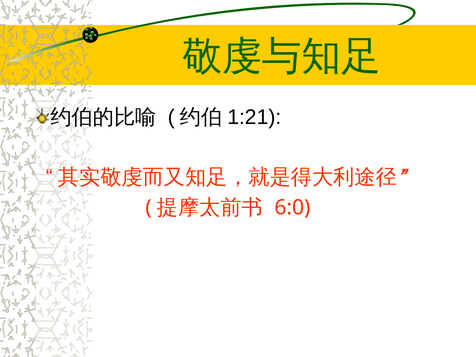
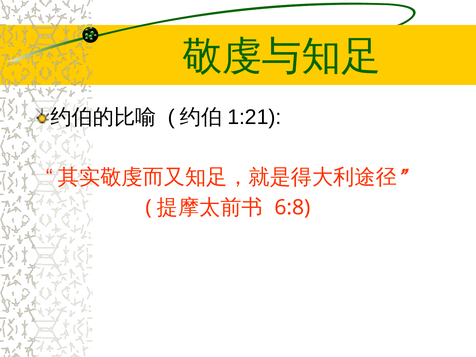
6:0: 6:0 -> 6:8 (292, 207)
